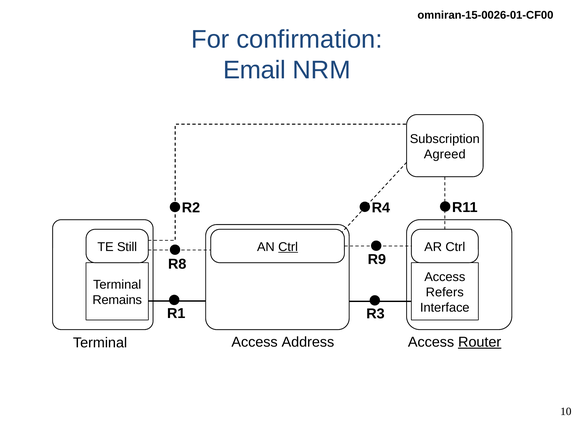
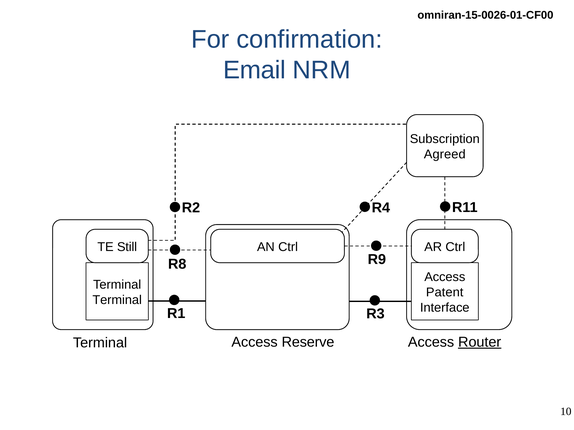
Ctrl underline: present -> none (288, 247)
Refers: Refers -> Patent (445, 293)
Remains: Remains -> Terminal (117, 300)
Address: Address -> Reserve (308, 342)
